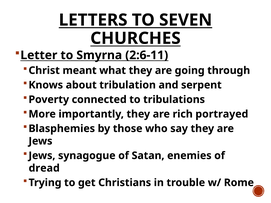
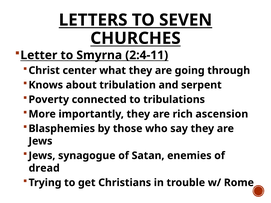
2:6-11: 2:6-11 -> 2:4-11 (147, 55)
meant: meant -> center (80, 71)
portrayed: portrayed -> ascension (222, 114)
